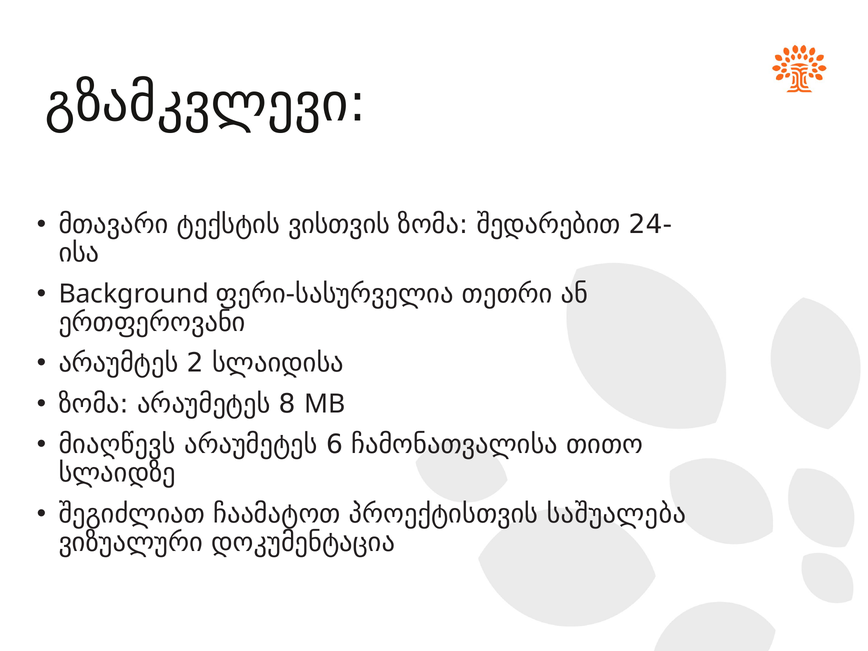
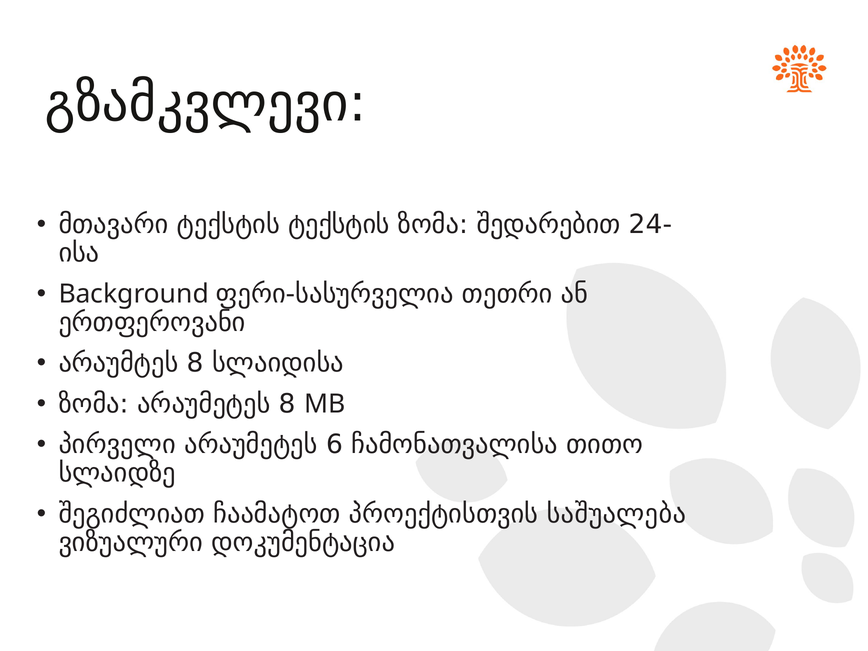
ტექსტის ვისთვის: ვისთვის -> ტექსტის (339, 224)
არაუმტეს 2: 2 -> 8 (195, 363)
მიაღწევს: მიაღწევს -> პირველი (117, 445)
